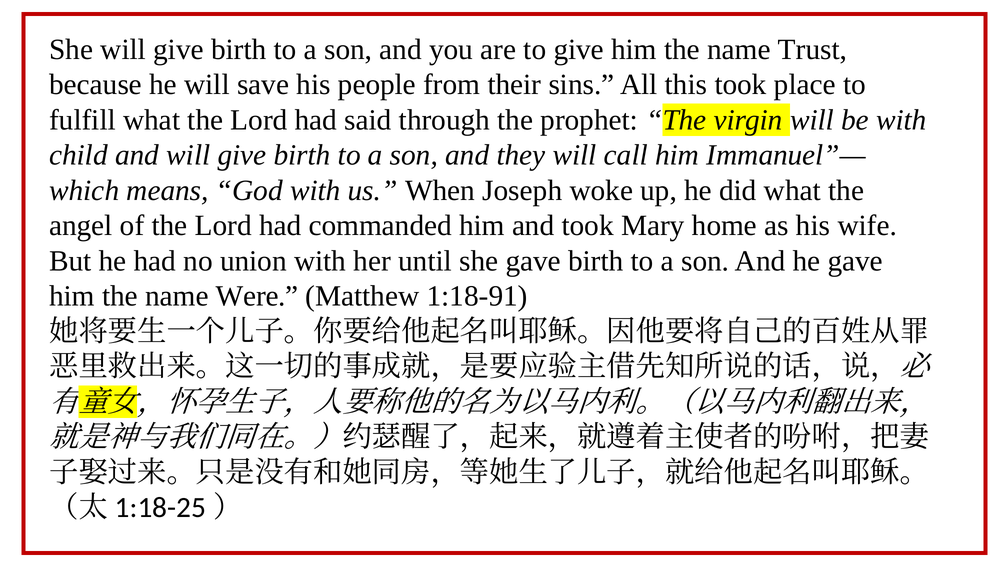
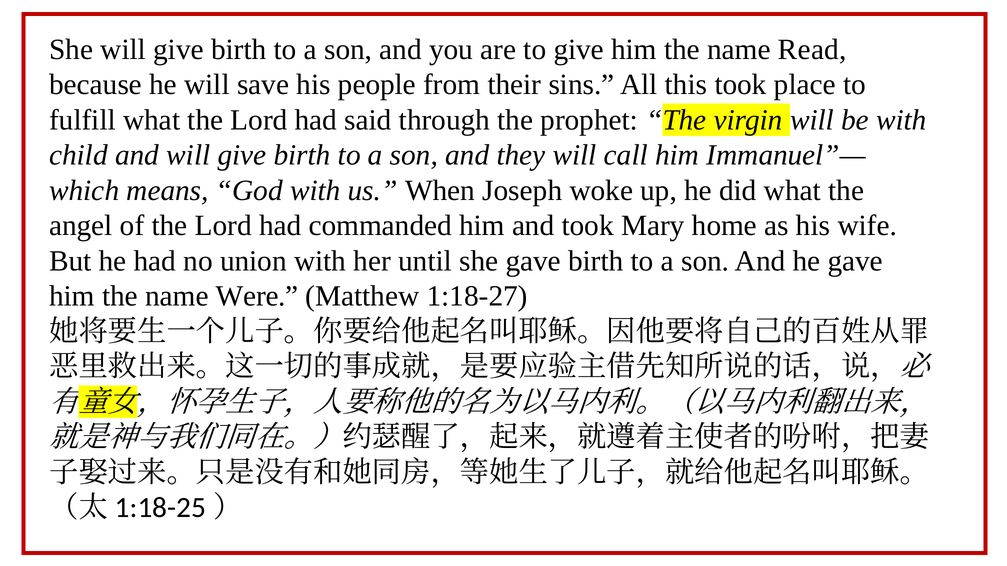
Trust: Trust -> Read (812, 50)
1:18-91: 1:18-91 -> 1:18-27 (477, 296)
